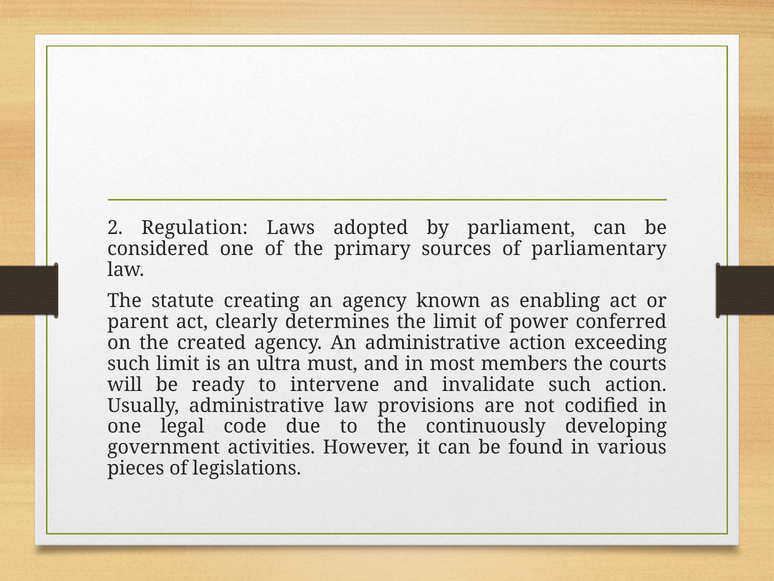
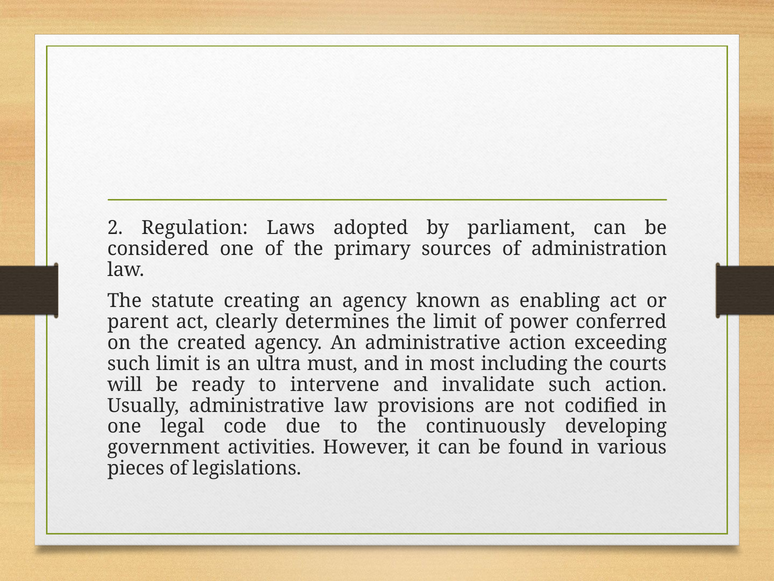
parliamentary: parliamentary -> administration (599, 249)
members: members -> including (524, 363)
